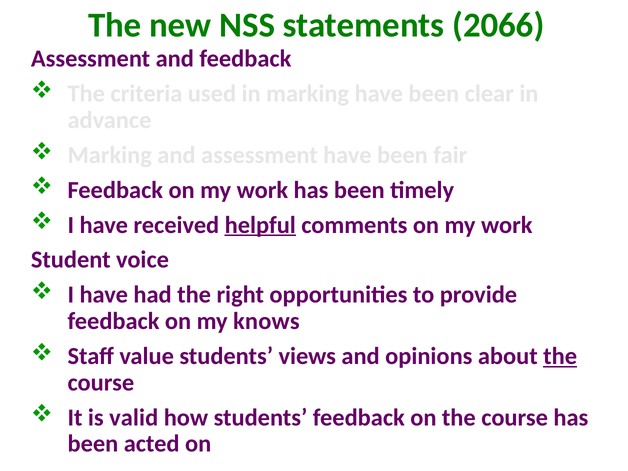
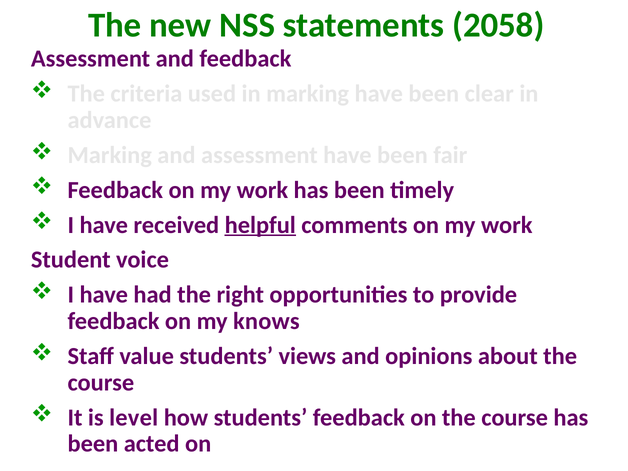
2066: 2066 -> 2058 (498, 25)
the underline: present -> none (560, 356)
valid: valid -> level (134, 417)
